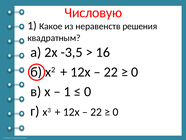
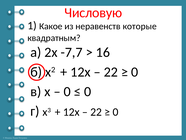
решения: решения -> которые (140, 26)
-3,5: -3,5 -> -7,7 (72, 52)
1: 1 -> 0 (67, 91)
